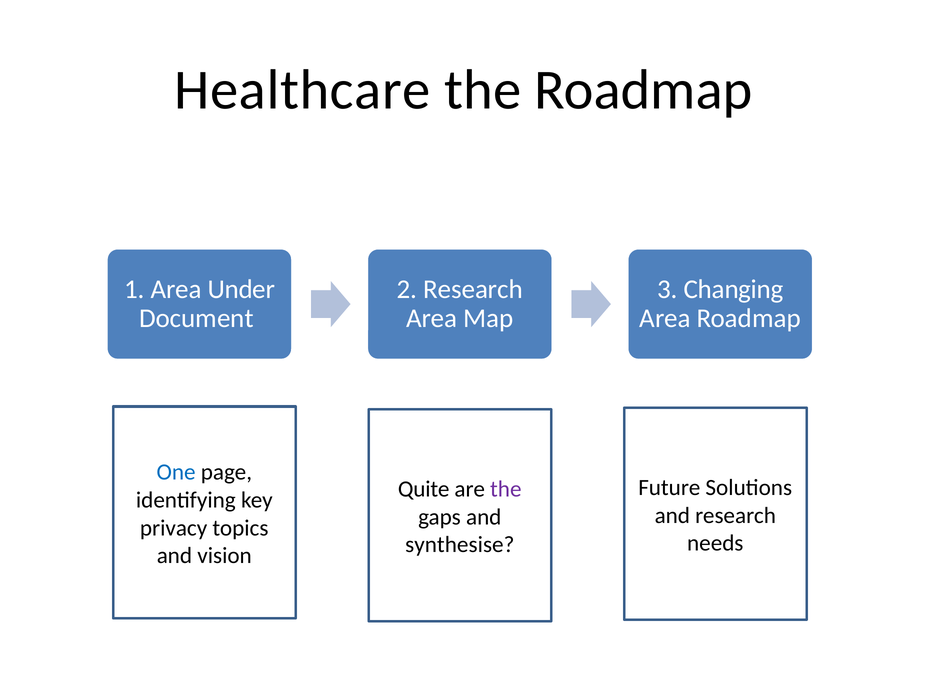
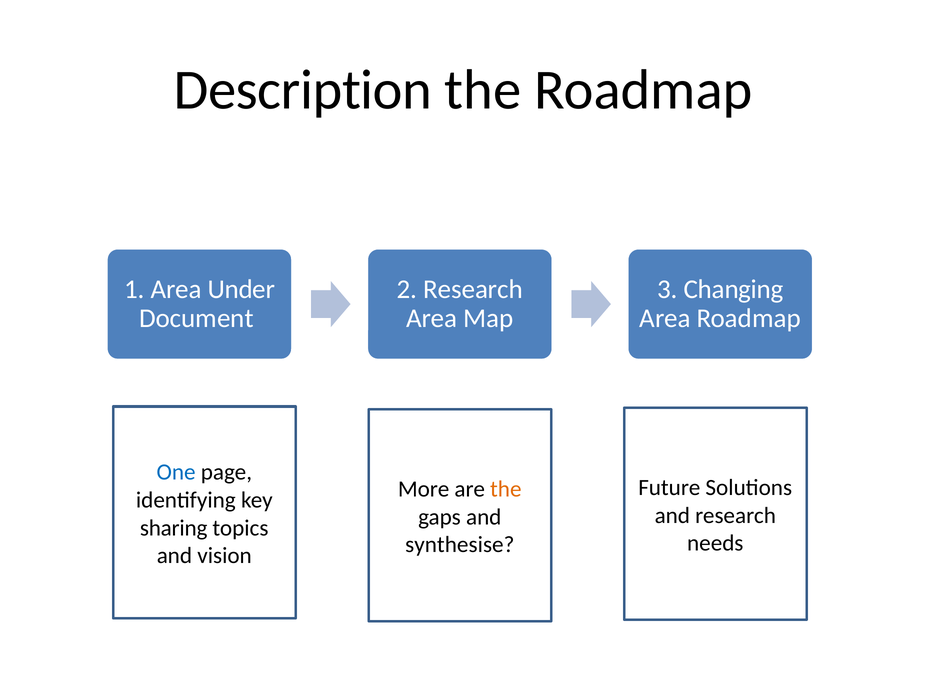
Healthcare: Healthcare -> Description (303, 90)
Quite: Quite -> More (424, 489)
the colour: purple -> orange (506, 489)
privacy: privacy -> sharing (174, 527)
